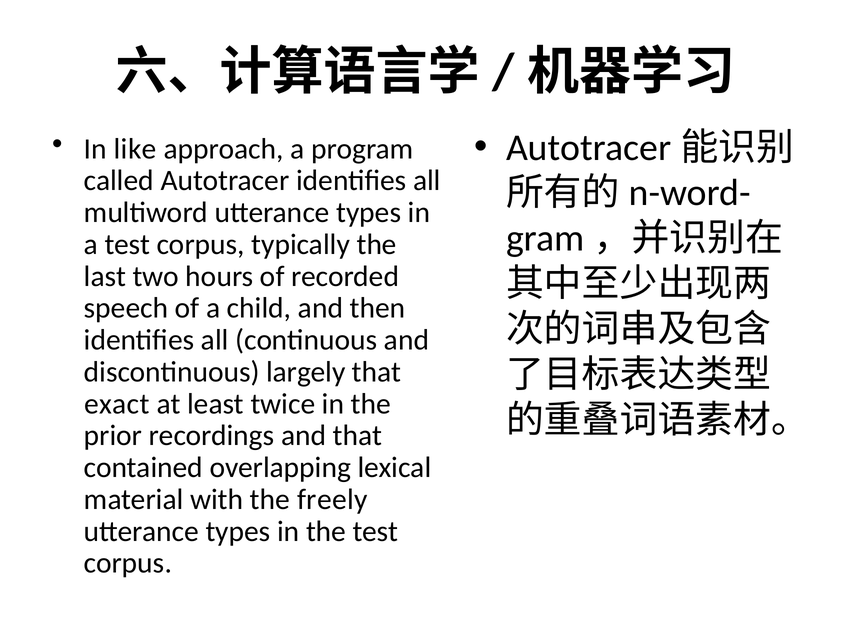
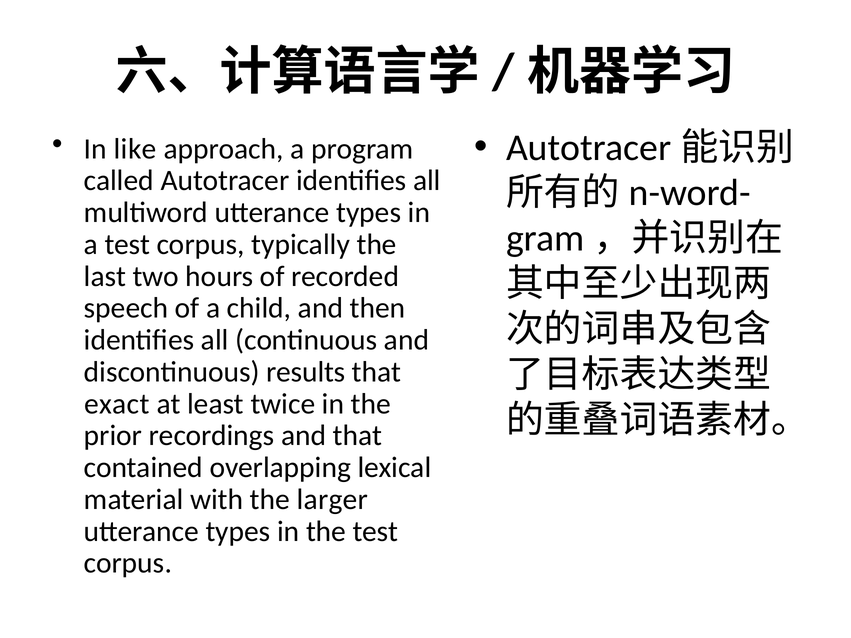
largely: largely -> results (306, 372)
freely: freely -> larger (332, 500)
